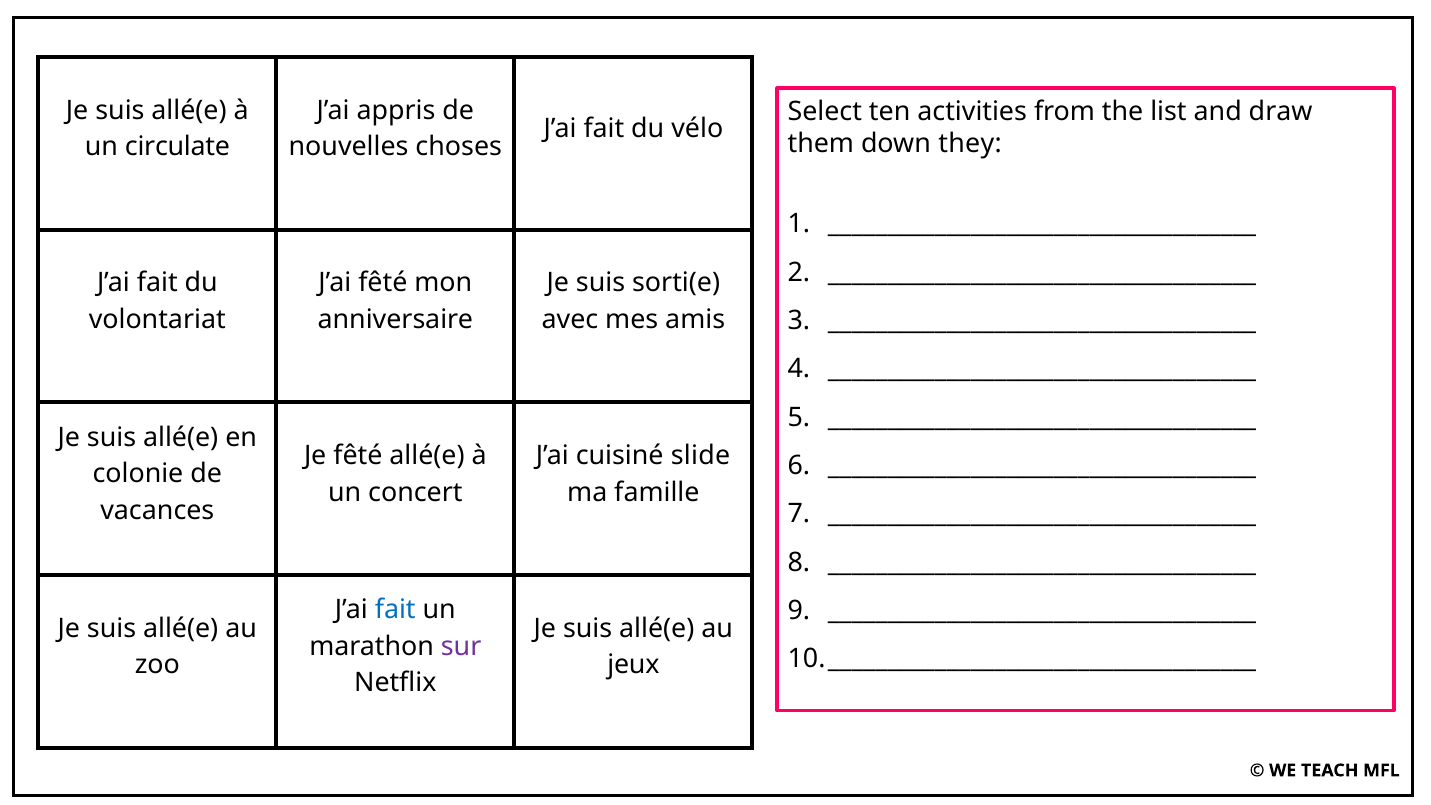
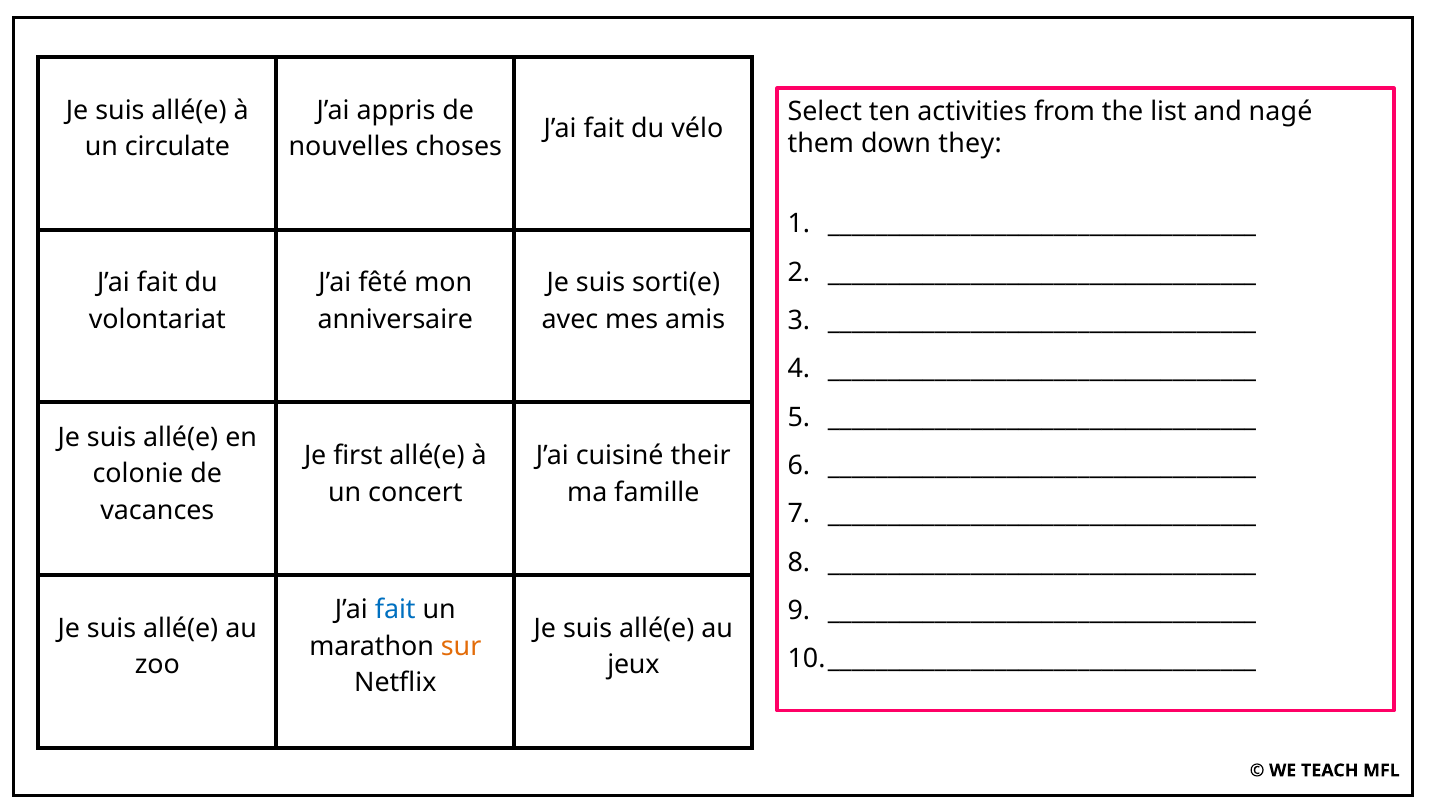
draw: draw -> nagé (1281, 111)
Je fêté: fêté -> first (358, 456)
slide: slide -> their (701, 456)
sur colour: purple -> orange (461, 646)
